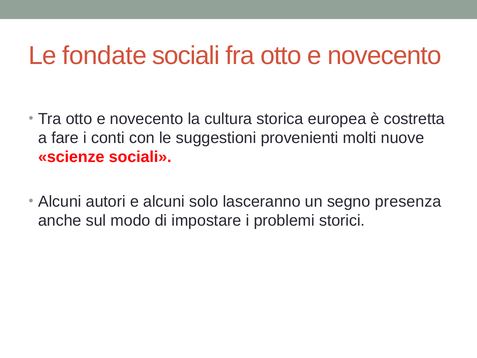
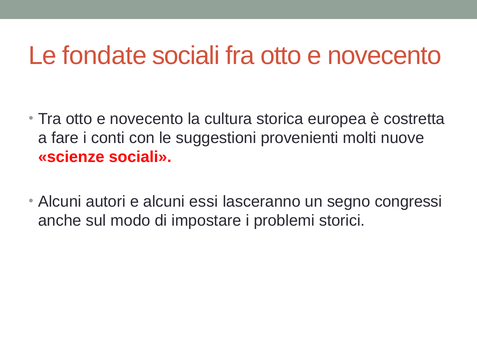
solo: solo -> essi (204, 201)
presenza: presenza -> congressi (408, 201)
